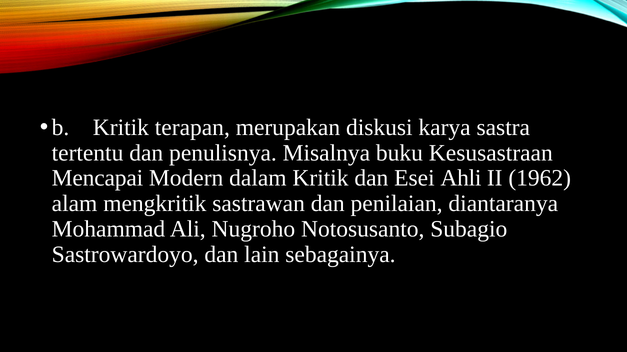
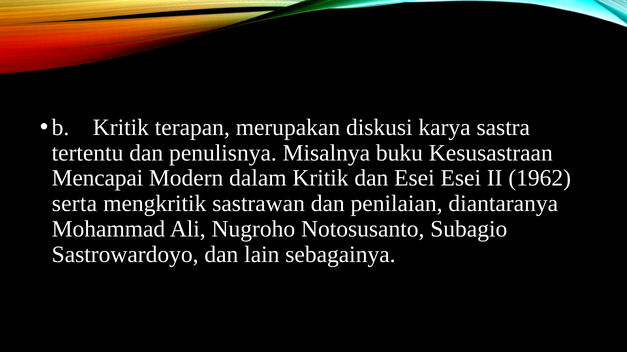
Esei Ahli: Ahli -> Esei (461, 179)
alam: alam -> serta (74, 204)
